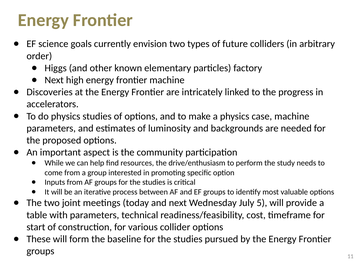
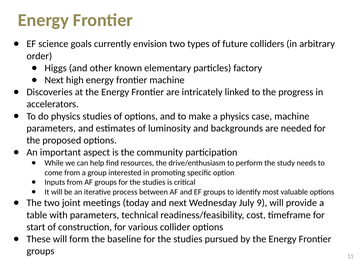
5: 5 -> 9 (262, 203)
